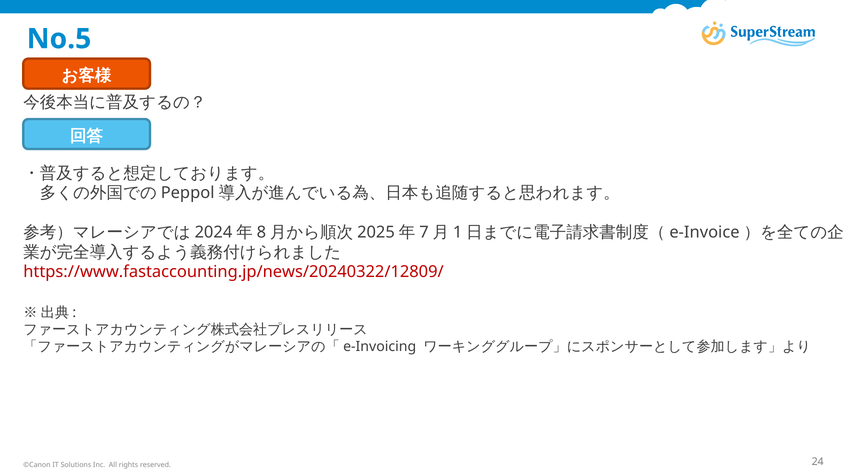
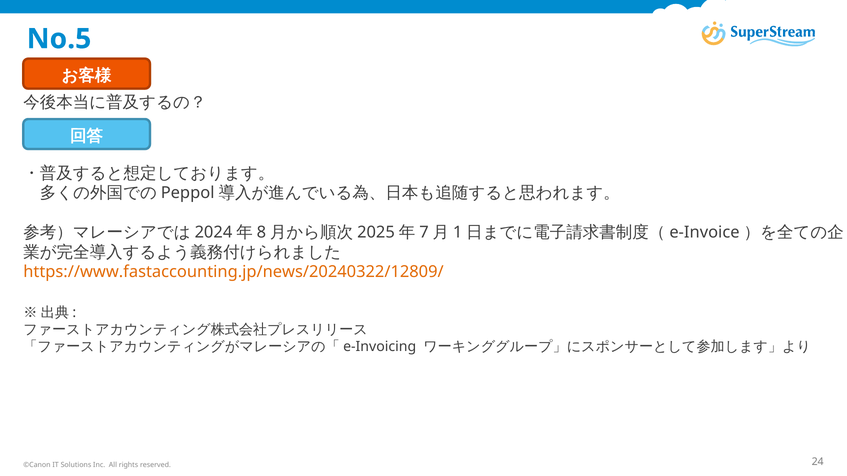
https://www.fastaccounting.jp/news/20240322/12809/ colour: red -> orange (234, 272)
